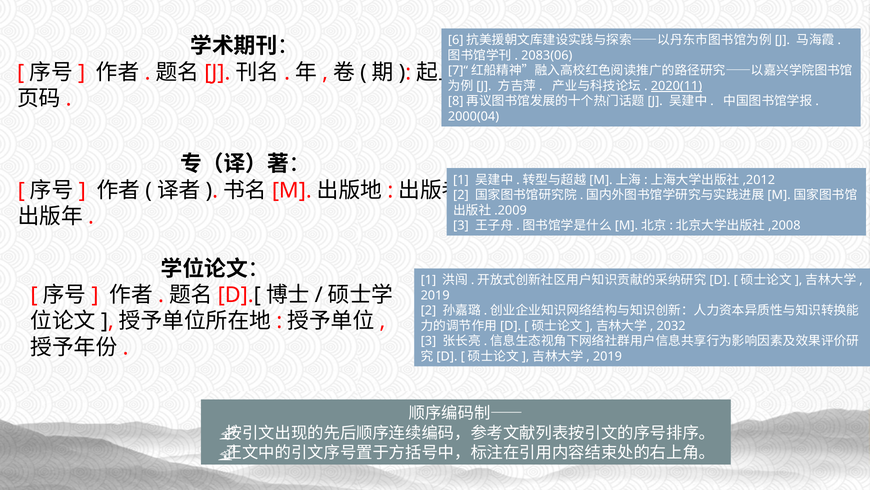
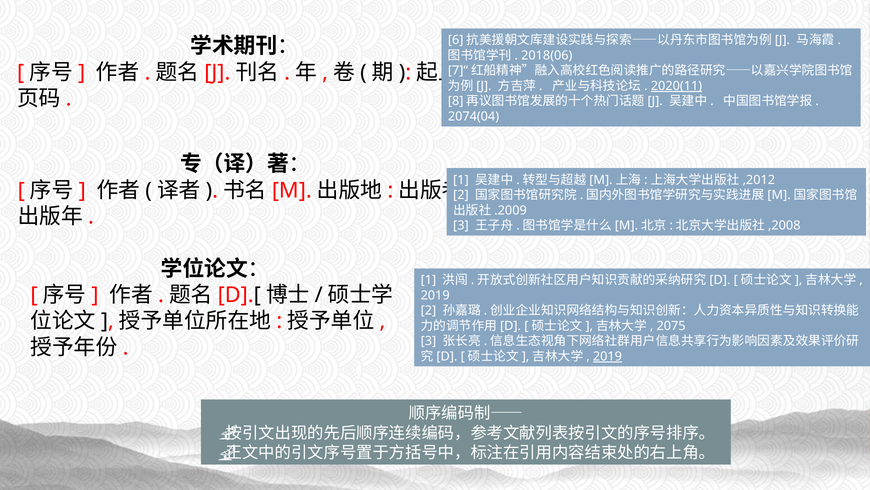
2083(06: 2083(06 -> 2018(06 (547, 55)
2000(04: 2000(04 -> 2074(04 (473, 116)
2032: 2032 -> 2075 (671, 326)
2019 underline: none -> present (607, 356)
